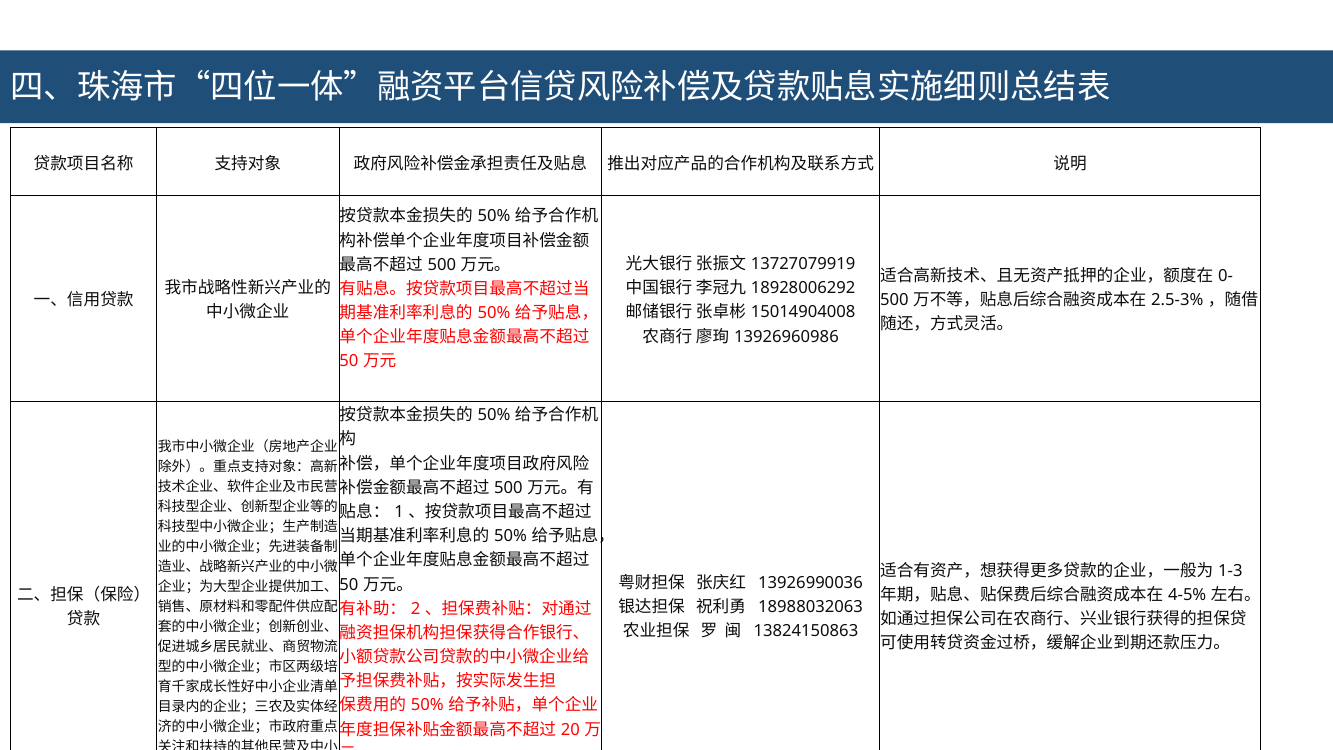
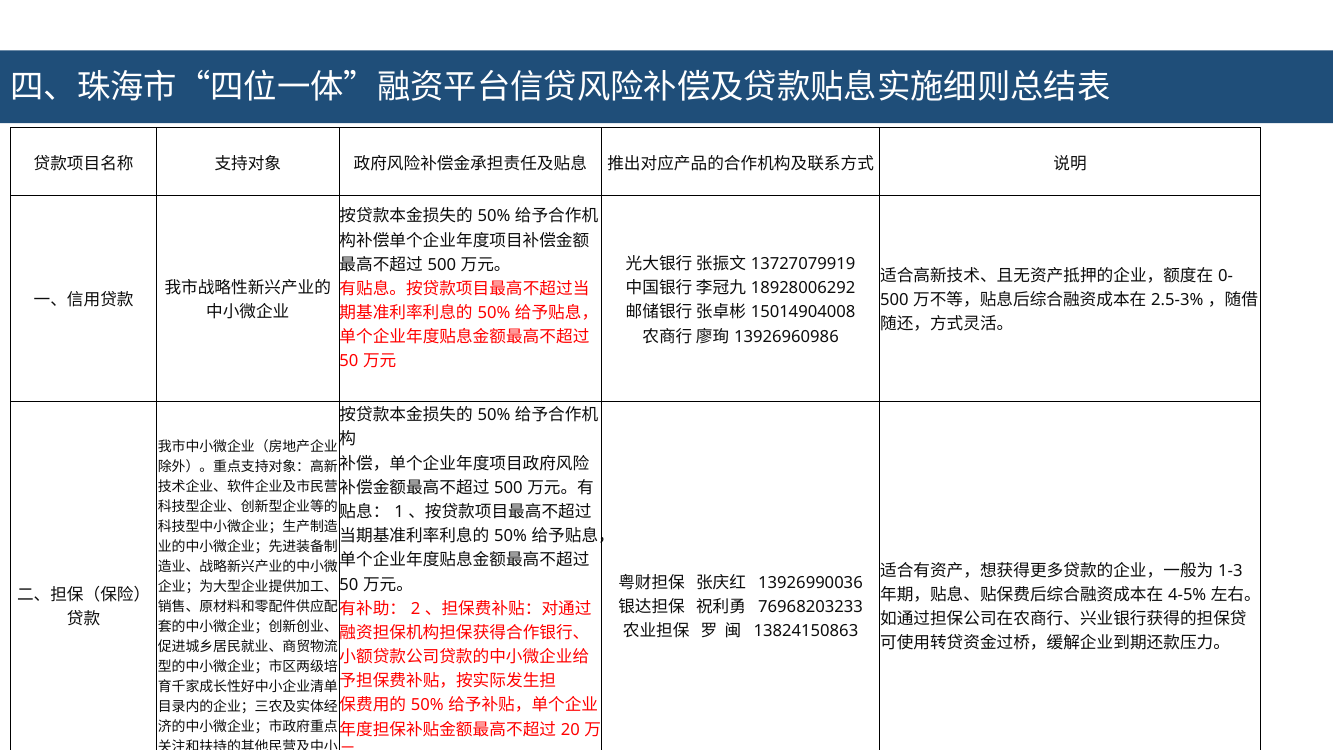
18988032063: 18988032063 -> 76968203233 (811, 607)
